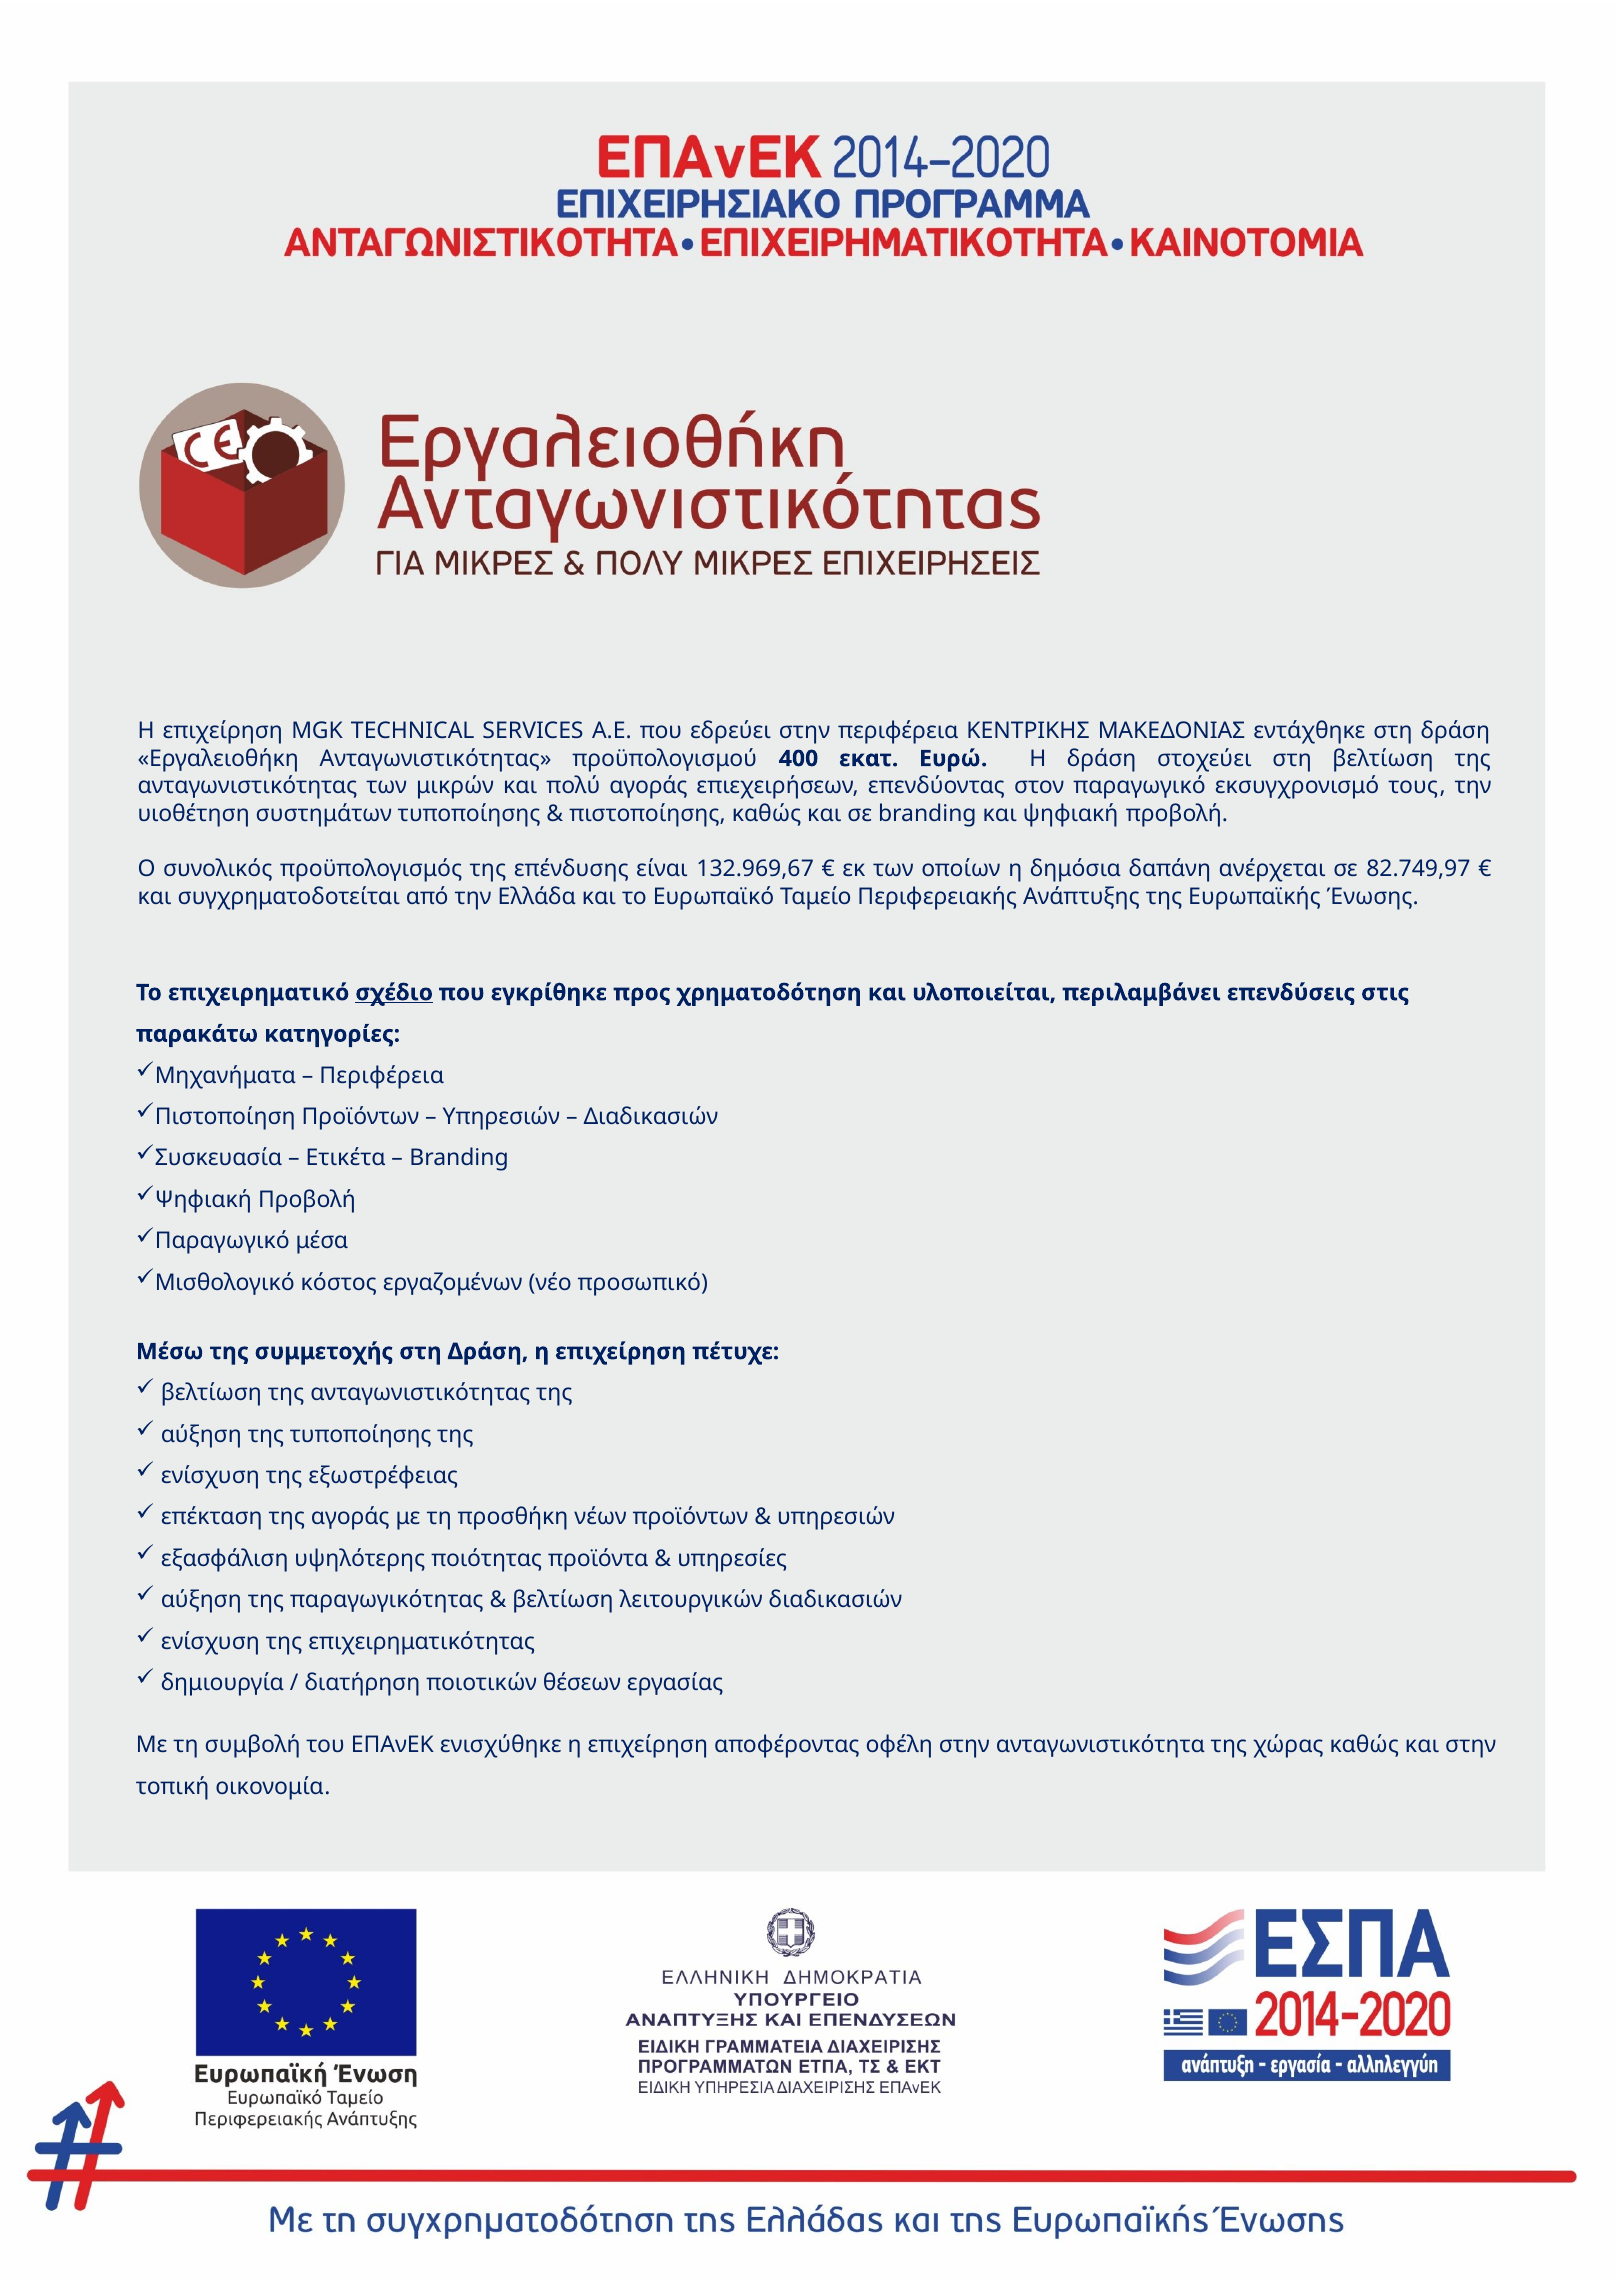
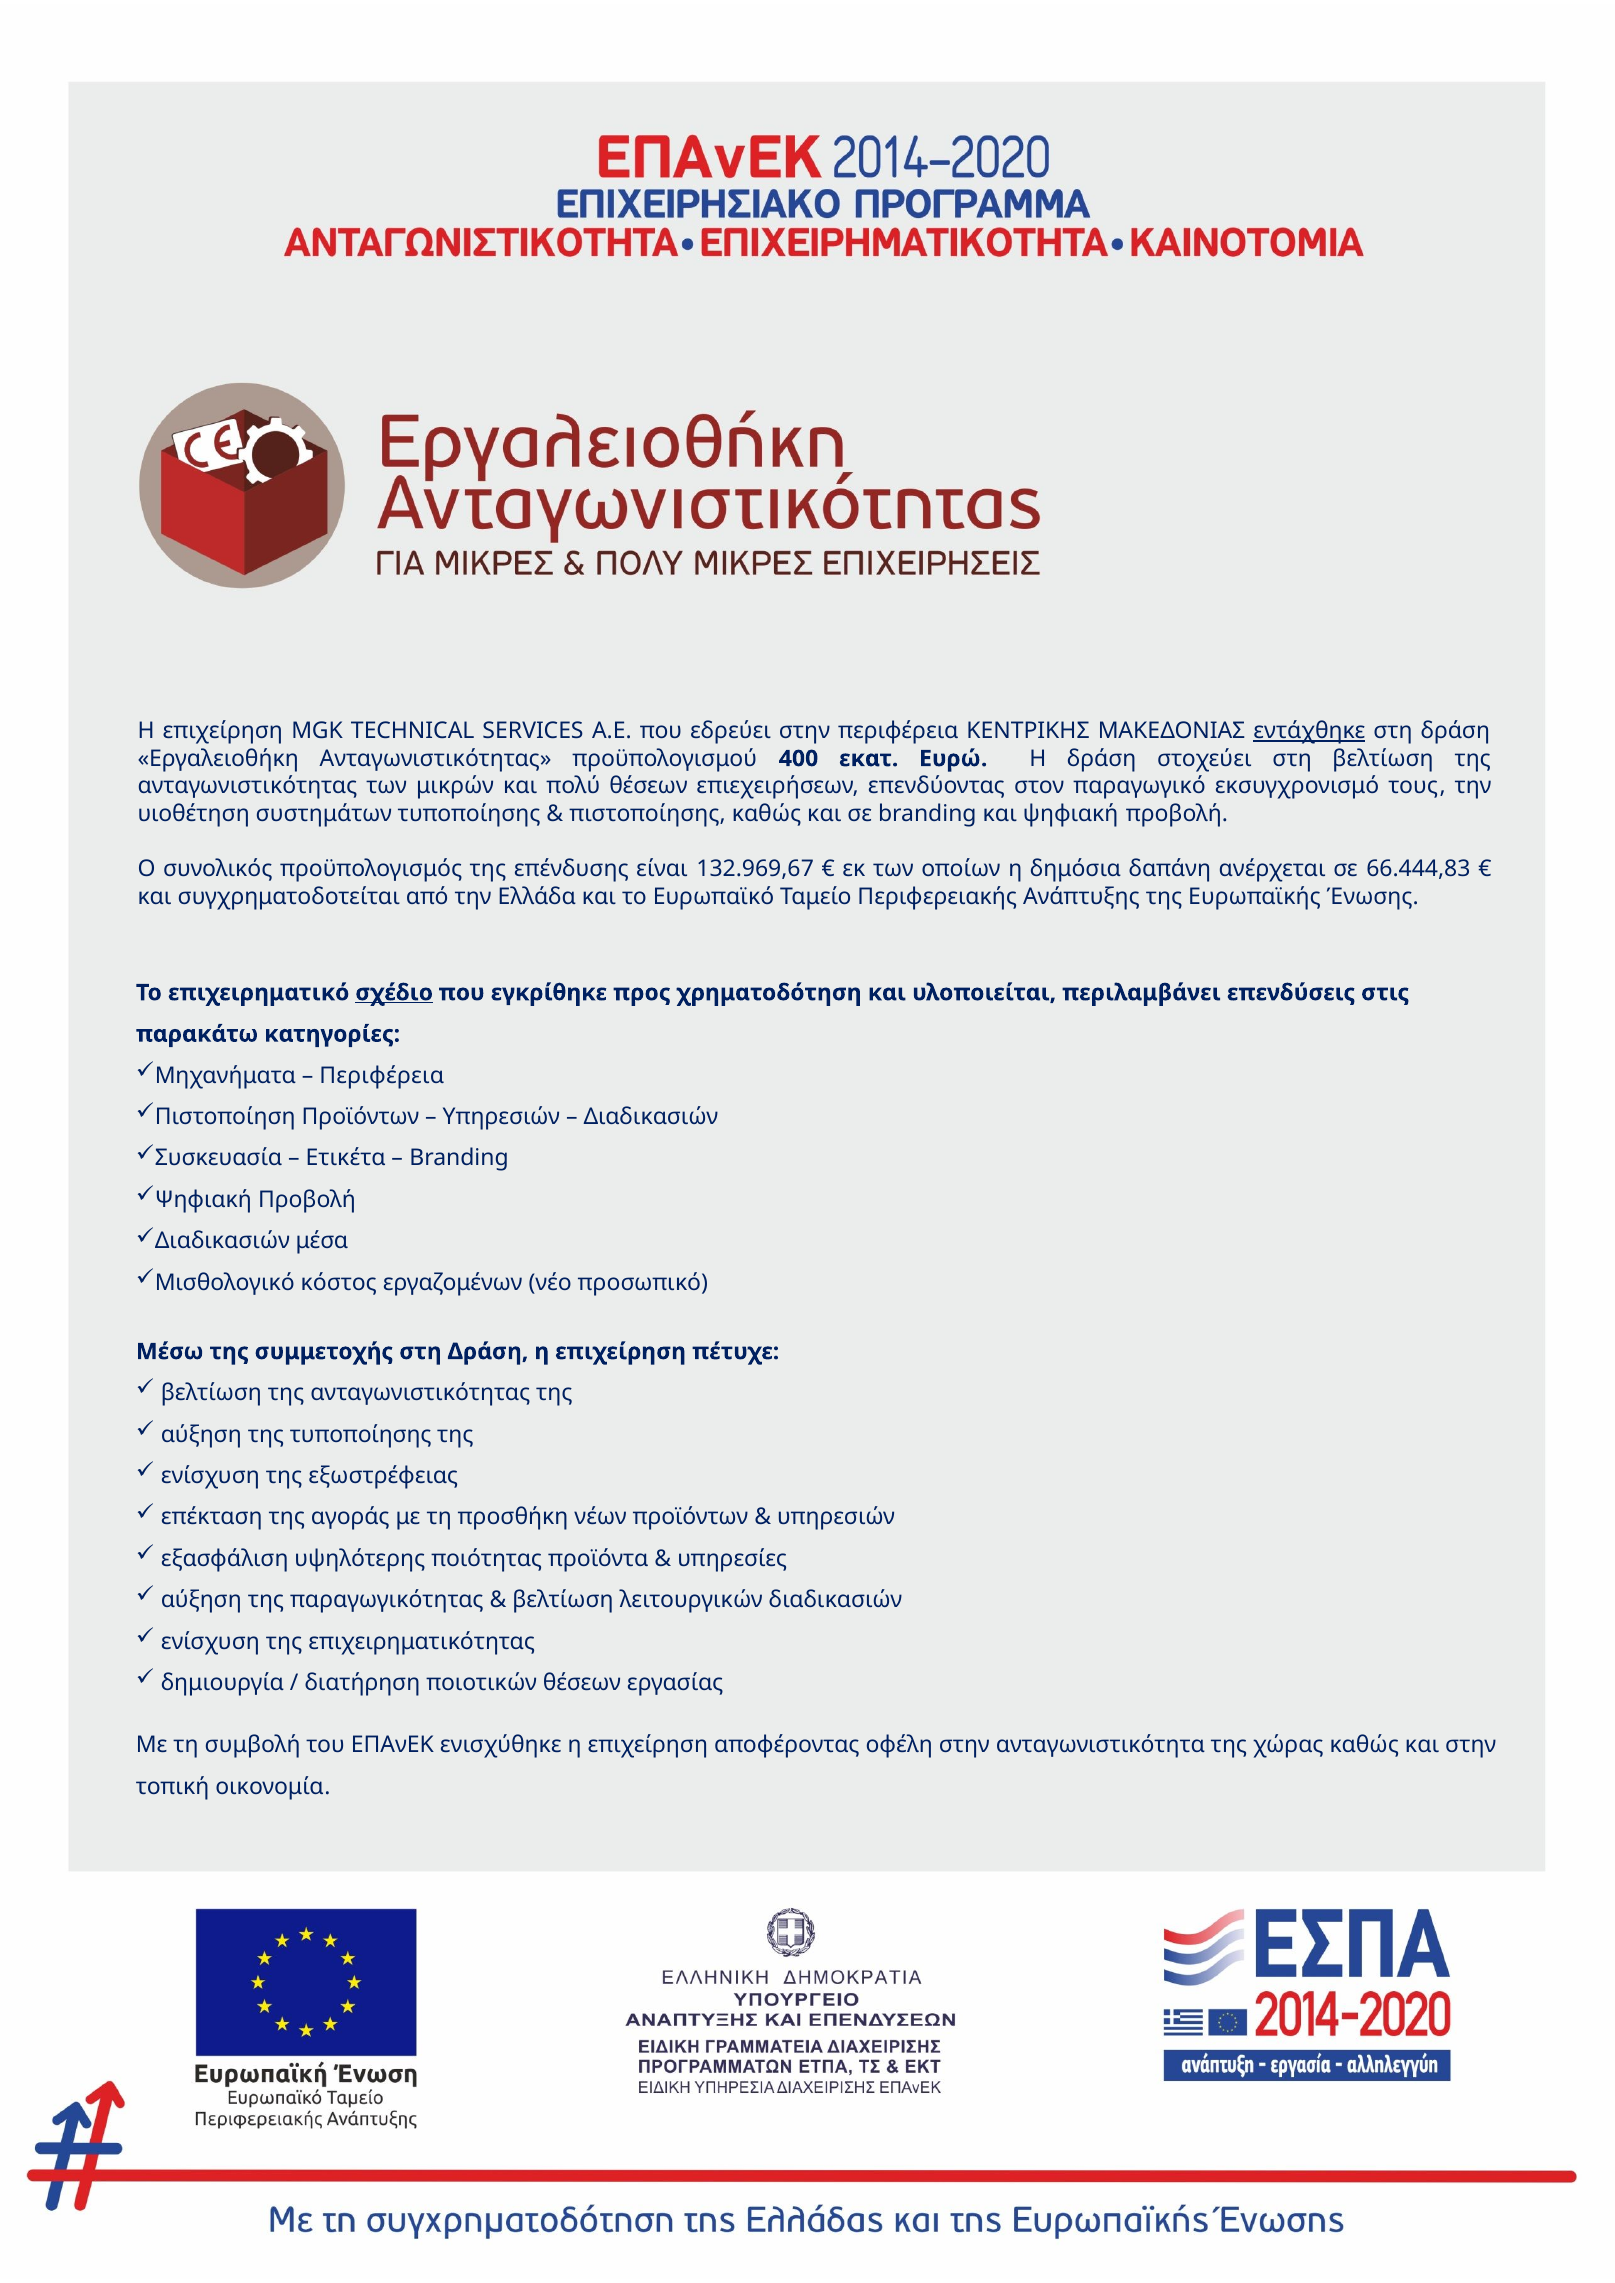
εντάχθηκε underline: none -> present (1310, 731)
πολύ αγοράς: αγοράς -> θέσεων (648, 787)
82.749,97: 82.749,97 -> 66.444,83 (1418, 869)
Παραγωγικό: Παραγωγικό -> Διαδικασιών (222, 1242)
